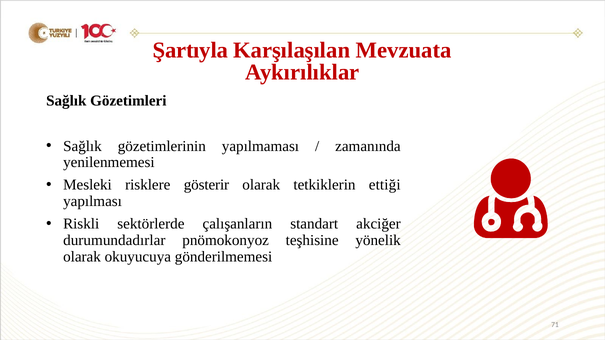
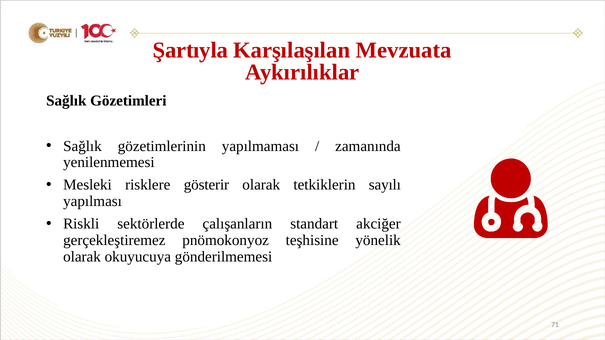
ettiği: ettiği -> sayılı (385, 185)
durumundadırlar: durumundadırlar -> gerçekleştiremez (114, 240)
